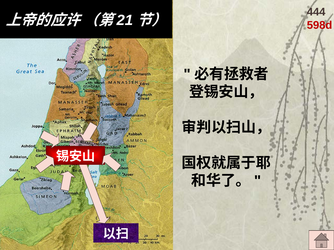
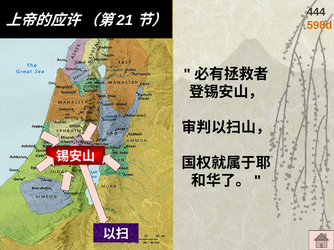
598d colour: red -> orange (320, 25)
